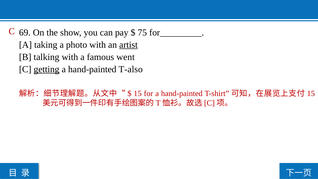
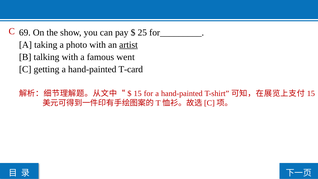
75: 75 -> 25 (142, 32)
getting underline: present -> none (47, 69)
T-also: T-also -> T-card (131, 69)
